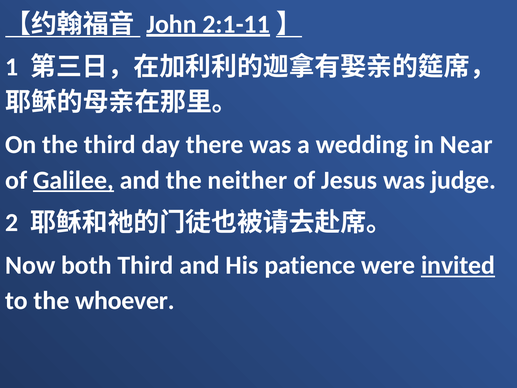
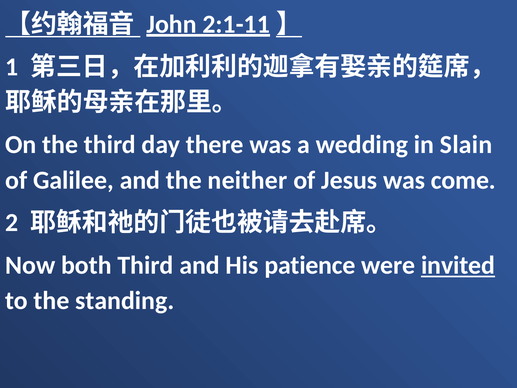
Near: Near -> Slain (466, 145)
Galilee underline: present -> none (73, 180)
judge: judge -> come (463, 180)
whoever: whoever -> standing (125, 300)
